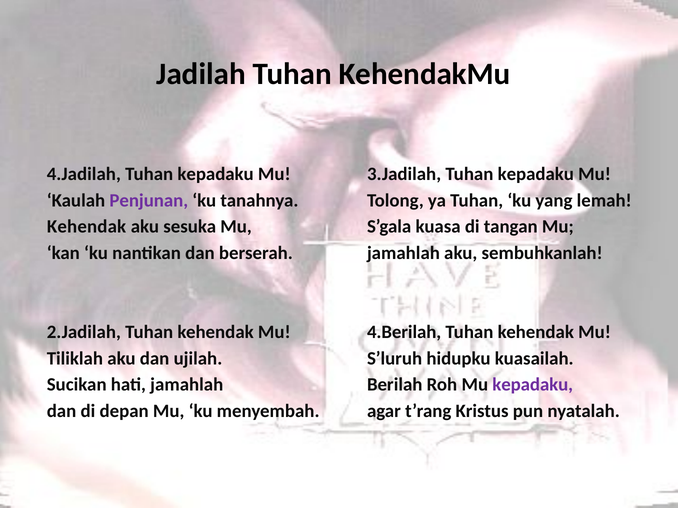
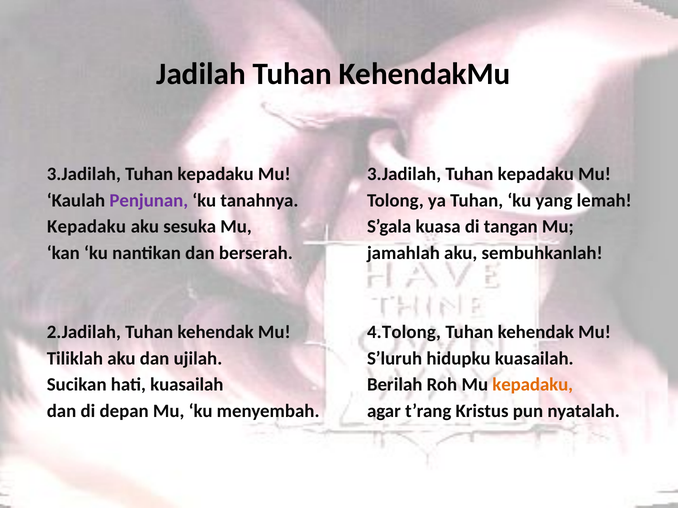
4.Jadilah: 4.Jadilah -> 3.Jadilah (84, 174)
Kehendak: Kehendak -> Kepadaku (87, 227)
4.Berilah: 4.Berilah -> 4.Tolong (404, 332)
hati jamahlah: jamahlah -> kuasailah (187, 385)
kepadaku colour: purple -> orange (533, 385)
